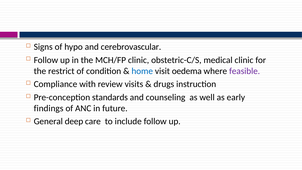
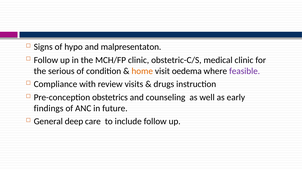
cerebrovascular: cerebrovascular -> malpresentaton (131, 47)
restrict: restrict -> serious (61, 71)
home colour: blue -> orange (142, 71)
standards: standards -> obstetrics (110, 97)
